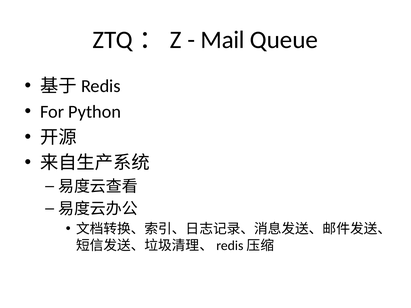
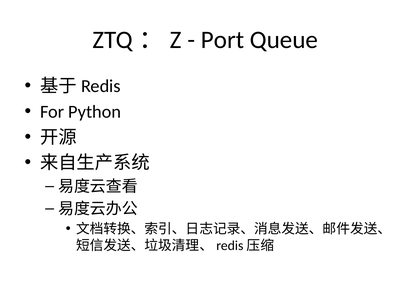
Mail: Mail -> Port (222, 40)
